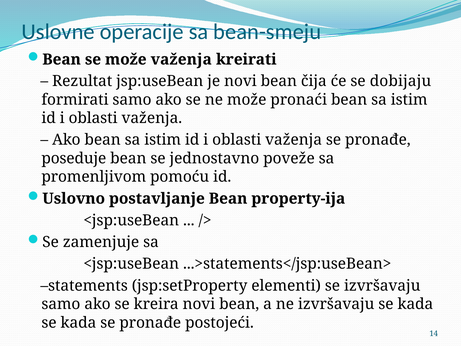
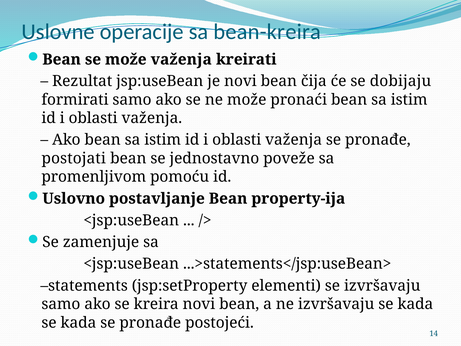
bean-smeju: bean-smeju -> bean-kreira (267, 32)
poseduje: poseduje -> postojati (74, 158)
